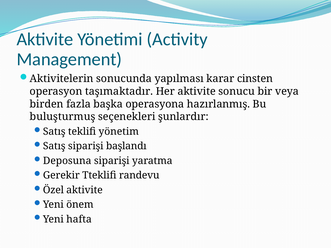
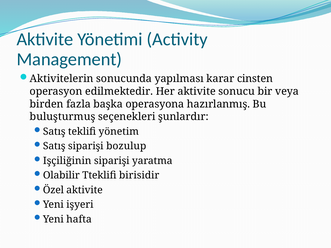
taşımaktadır: taşımaktadır -> edilmektedir (119, 91)
başlandı: başlandı -> bozulup (126, 146)
Deposuna: Deposuna -> Işçiliğinin (67, 161)
Gerekir: Gerekir -> Olabilir (61, 176)
randevu: randevu -> birisidir (139, 176)
önem: önem -> işyeri (80, 205)
